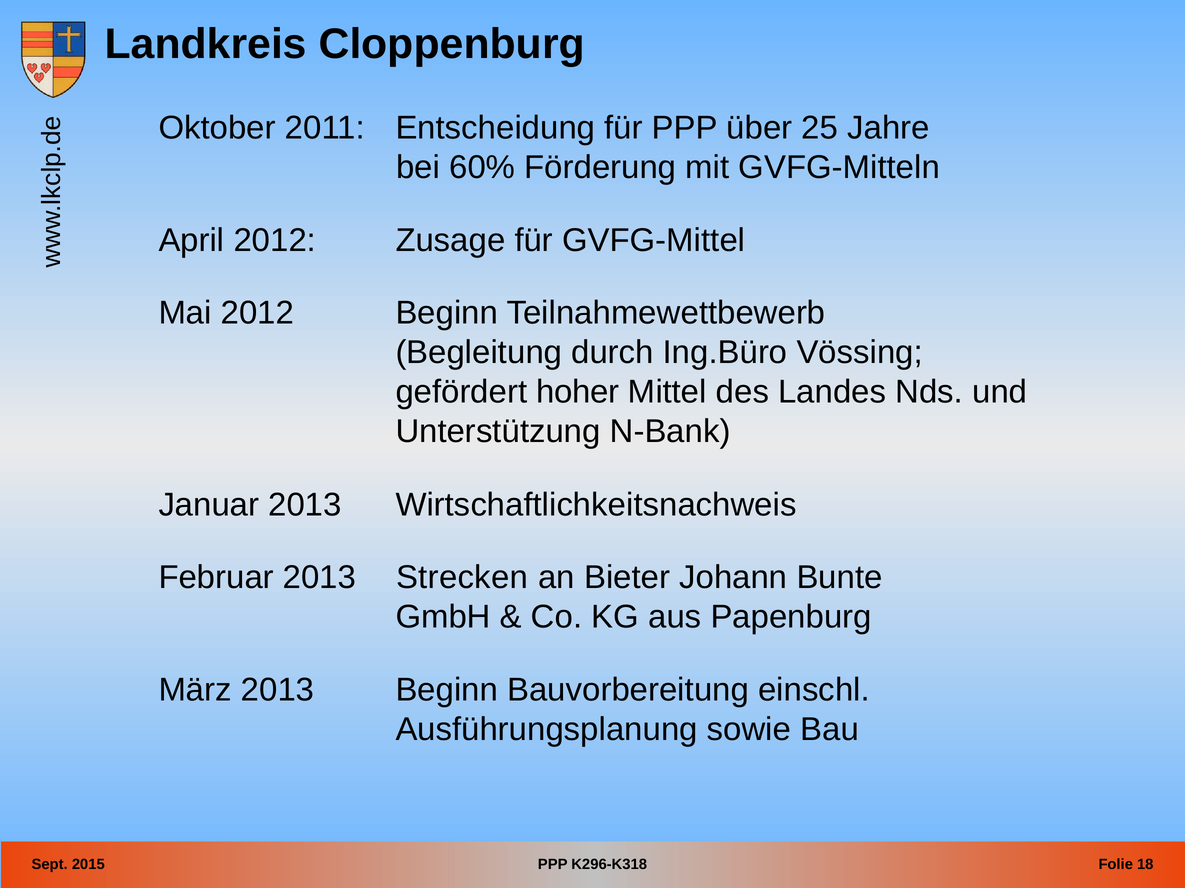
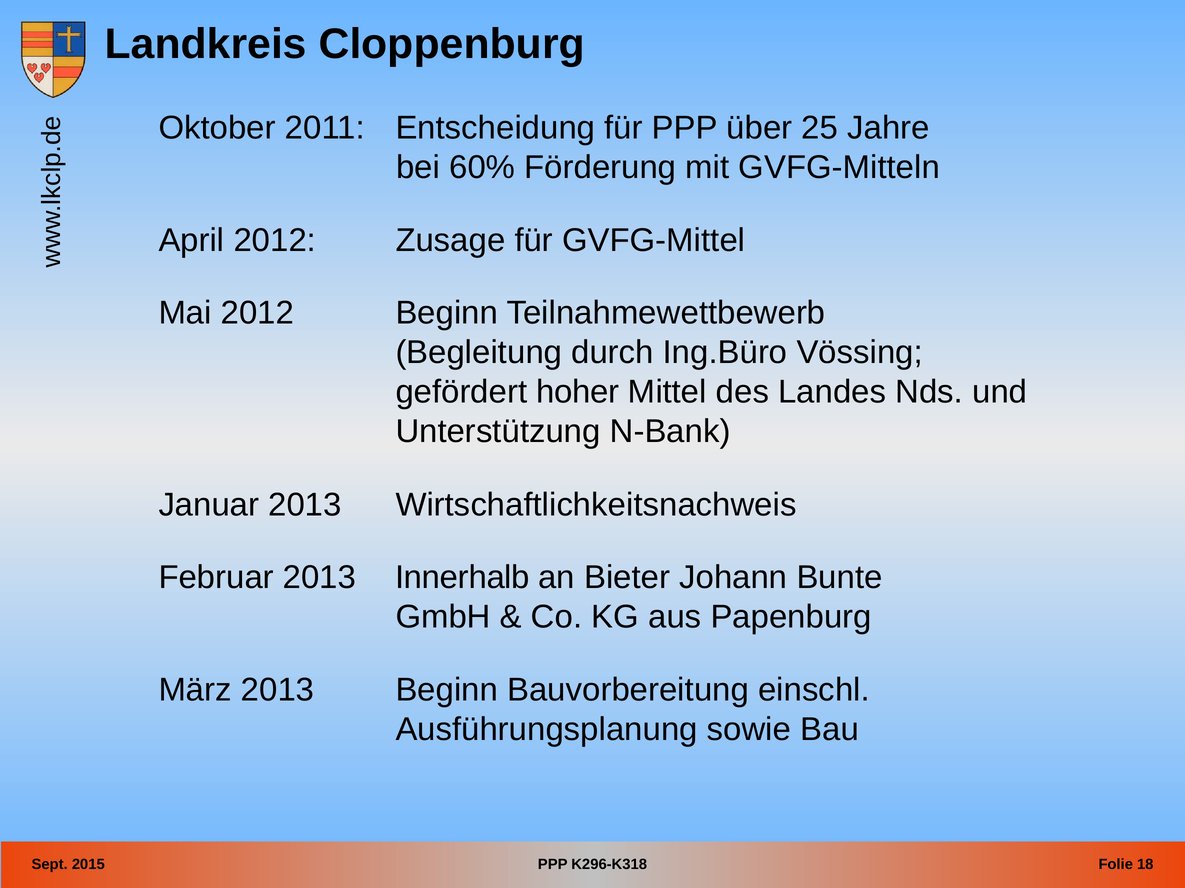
Strecken: Strecken -> Innerhalb (462, 578)
